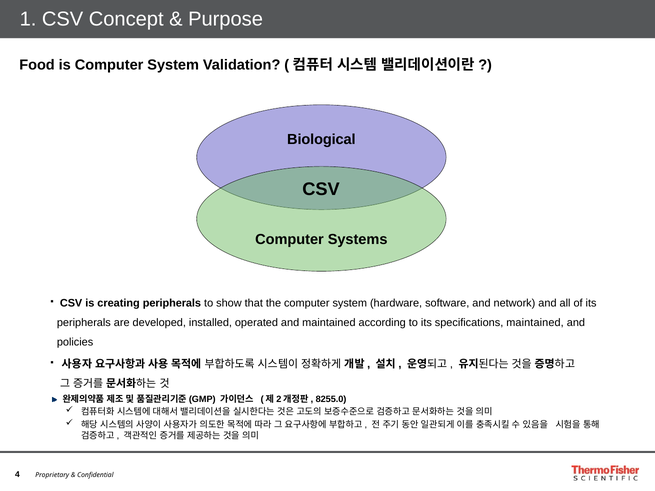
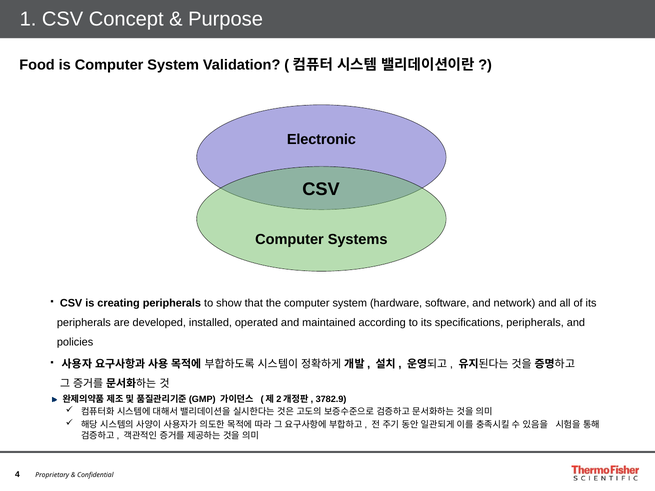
Biological: Biological -> Electronic (321, 139)
specifications maintained: maintained -> peripherals (535, 323)
8255.0: 8255.0 -> 3782.9 (331, 399)
